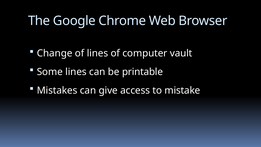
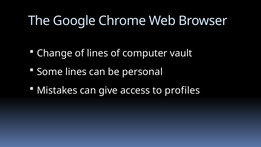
printable: printable -> personal (142, 72)
mistake: mistake -> profiles (182, 90)
